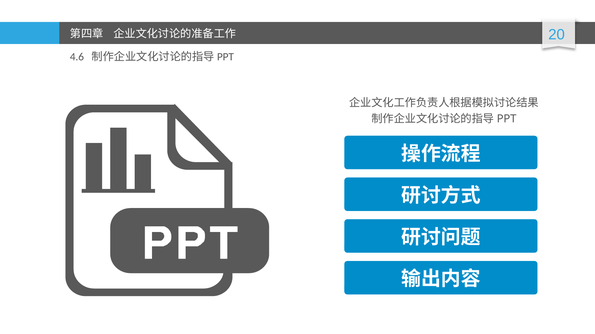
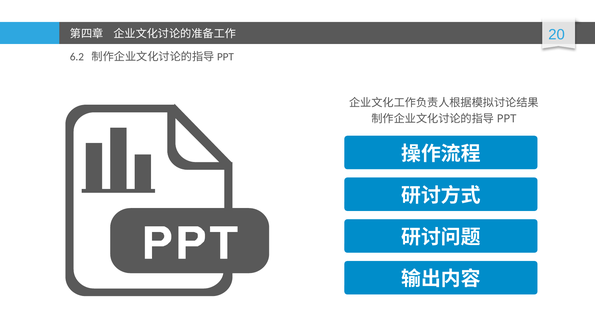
4.6: 4.6 -> 6.2 (77, 57)
